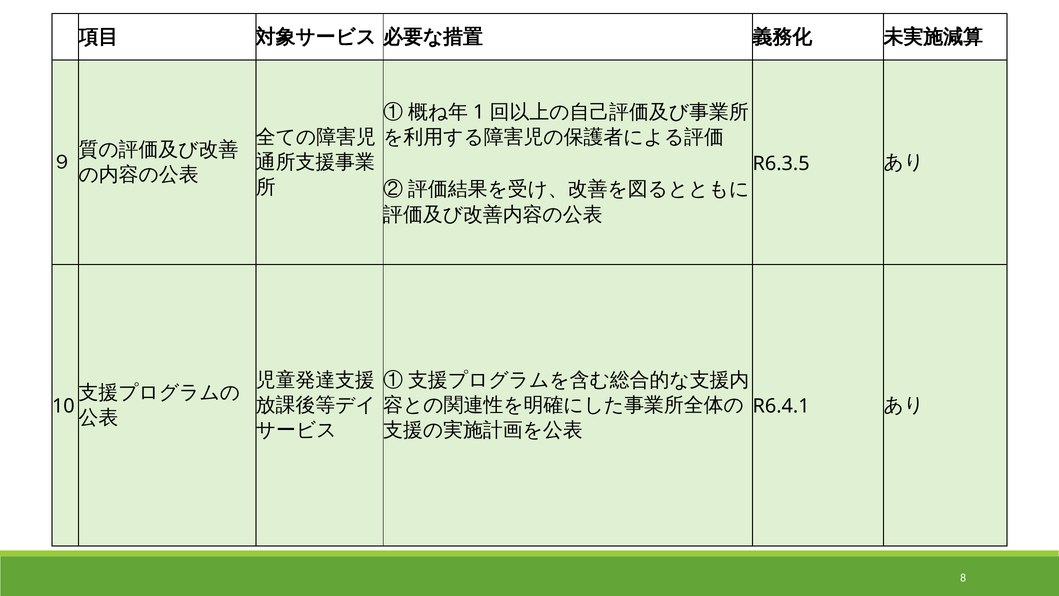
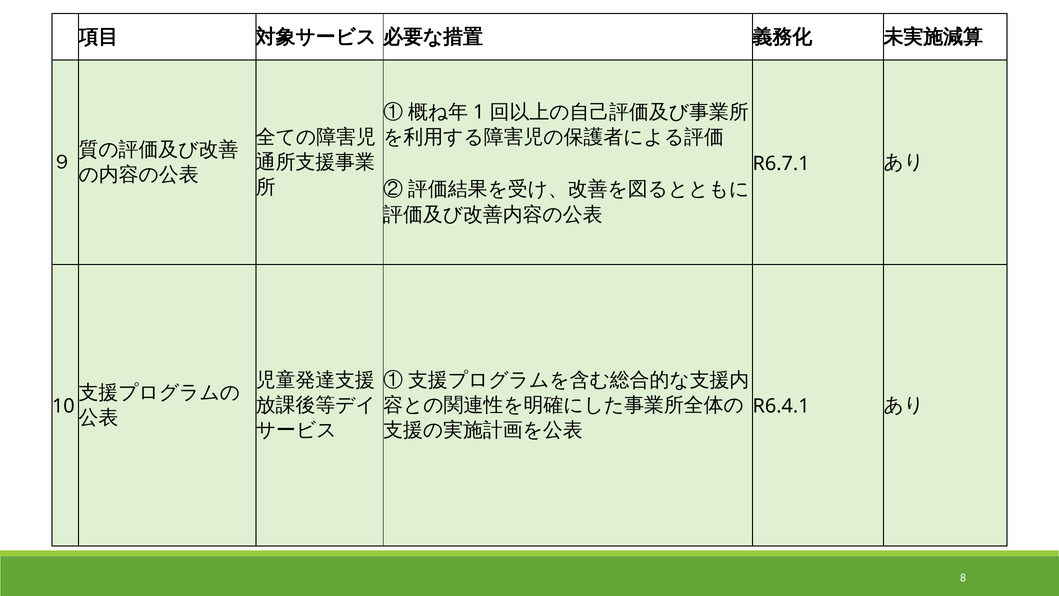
R6.3.5: R6.3.5 -> R6.7.1 (781, 163)
